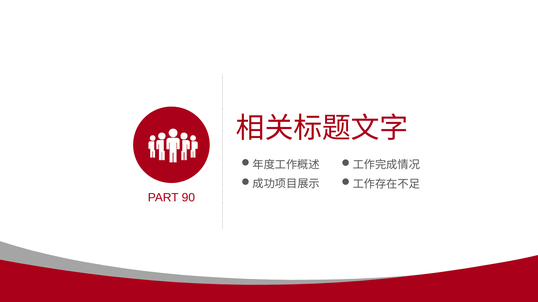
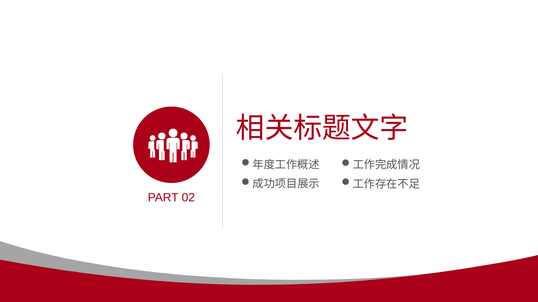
90: 90 -> 02 (188, 198)
